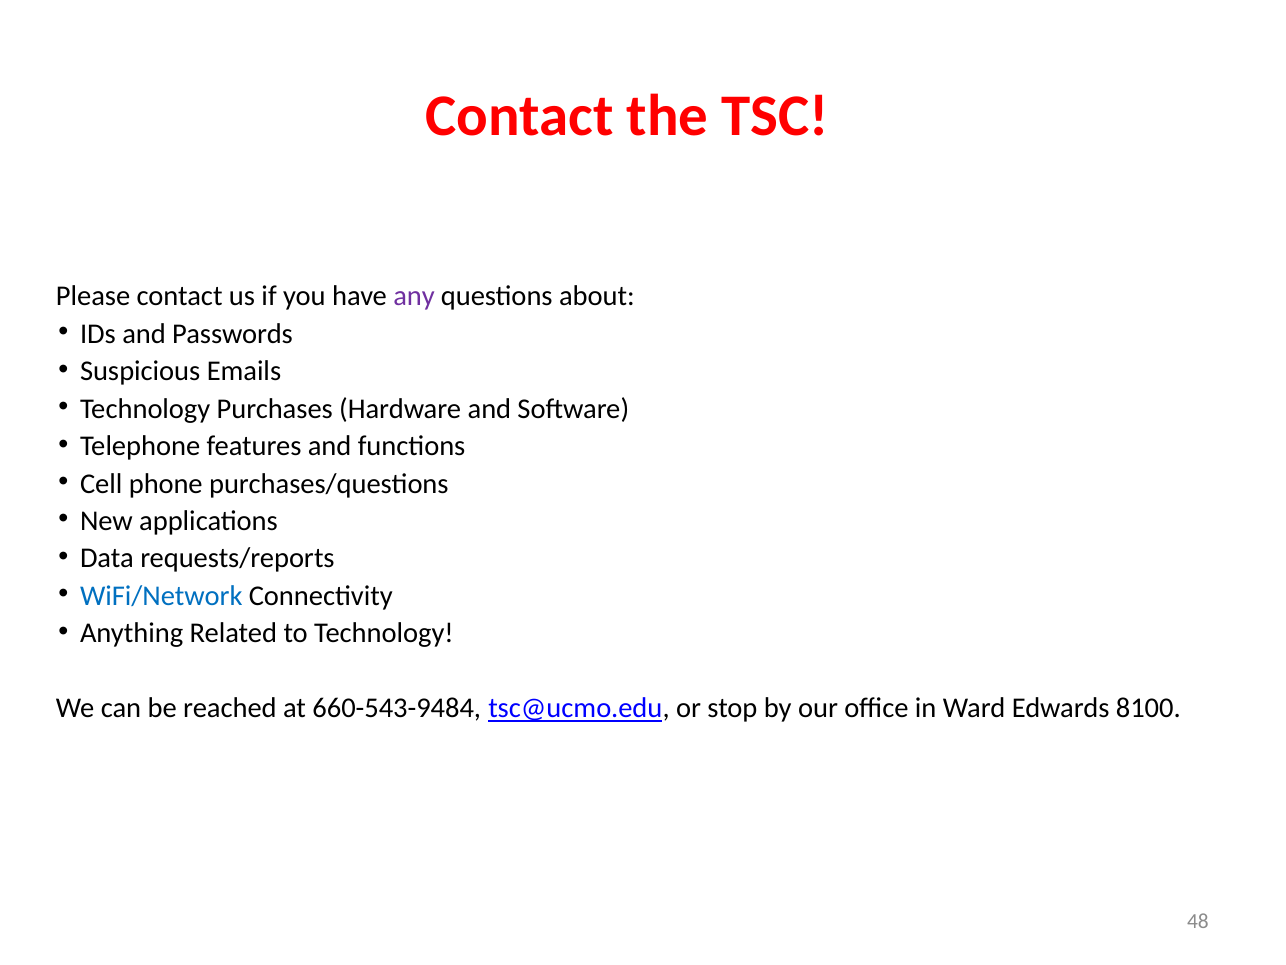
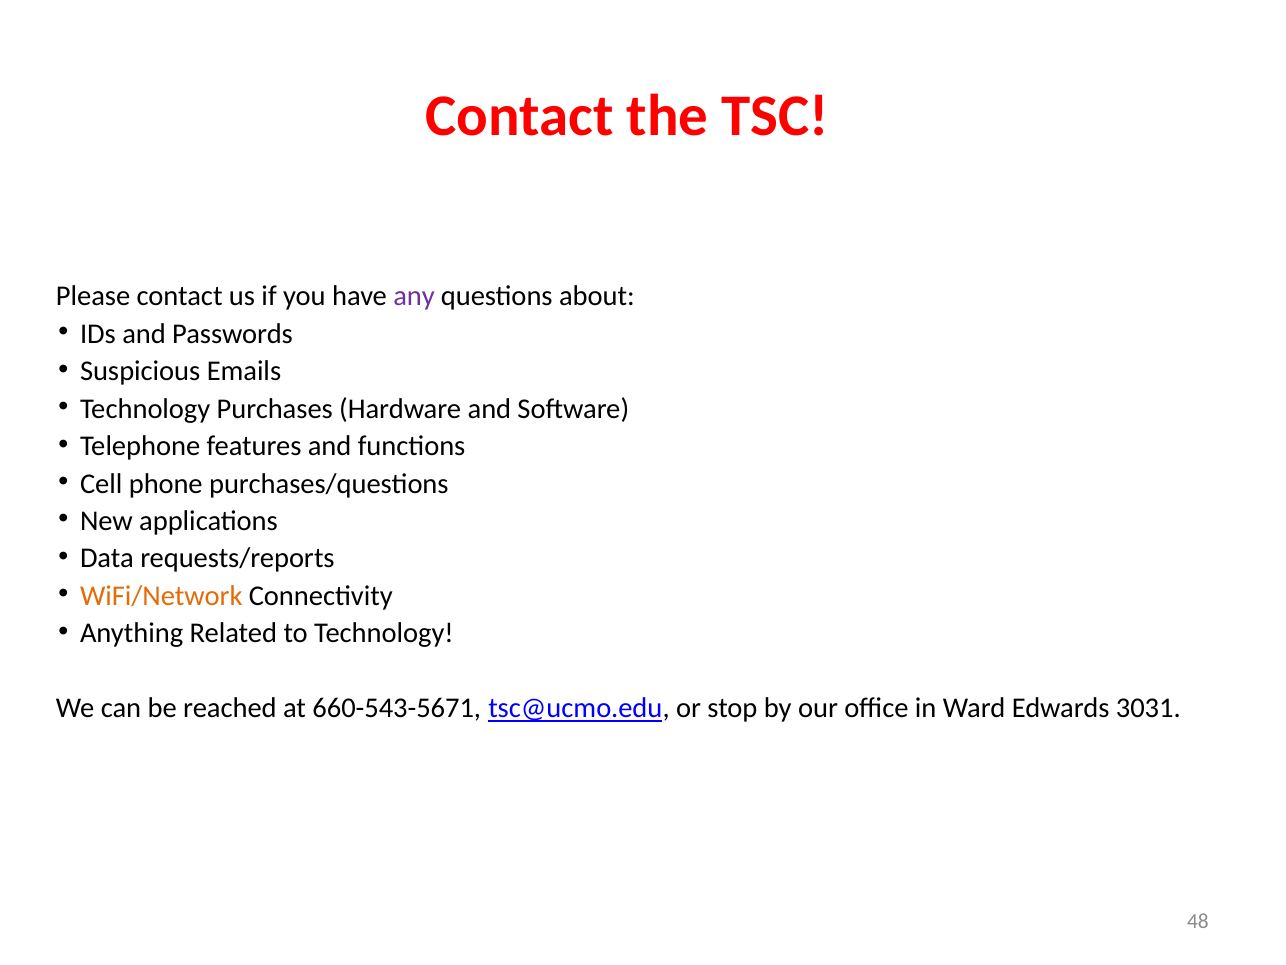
WiFi/Network colour: blue -> orange (161, 596)
660-543-9484: 660-543-9484 -> 660-543-5671 (397, 708)
8100: 8100 -> 3031 (1148, 708)
